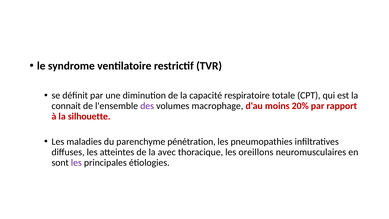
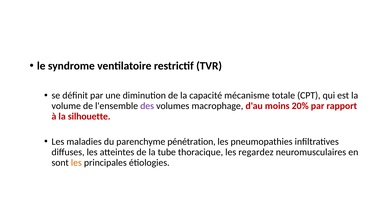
respiratoire: respiratoire -> mécanisme (247, 95)
connait: connait -> volume (66, 106)
avec: avec -> tube (167, 152)
oreillons: oreillons -> regardez (256, 152)
les colour: purple -> orange (76, 162)
